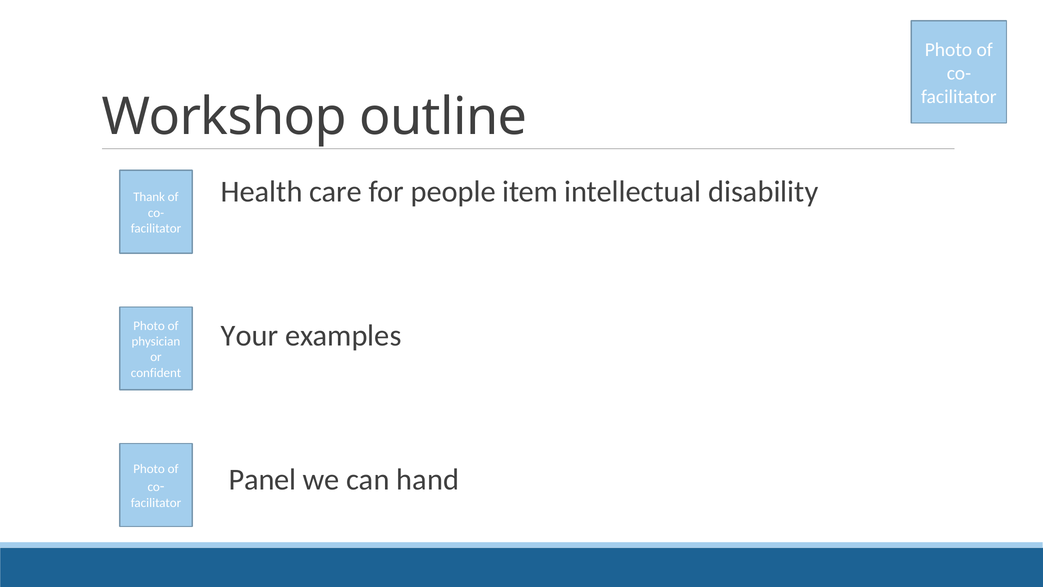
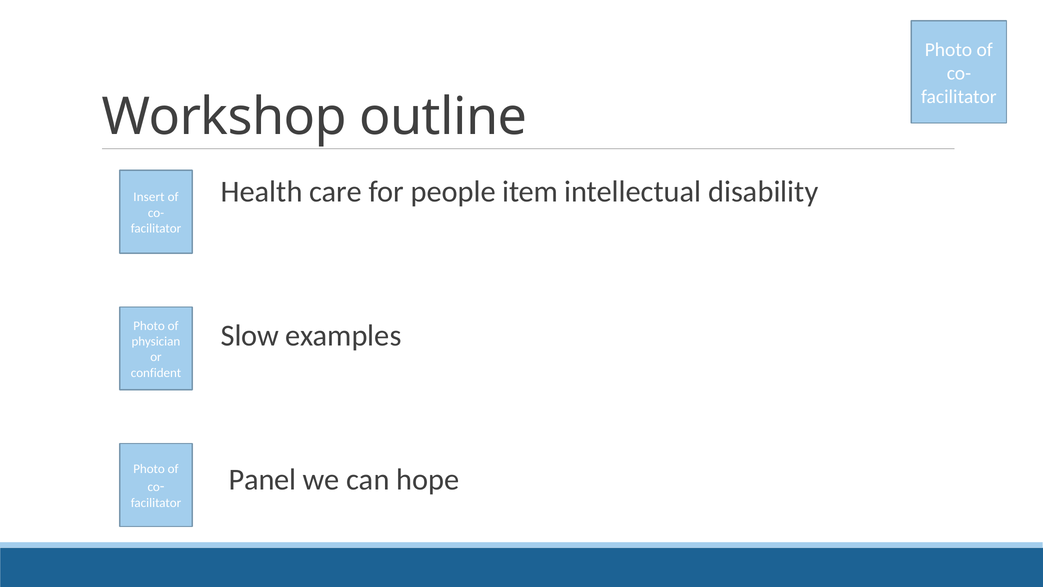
Thank: Thank -> Insert (149, 197)
Your: Your -> Slow (250, 335)
hand: hand -> hope (428, 479)
